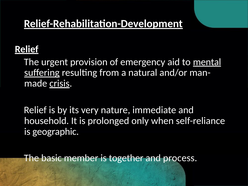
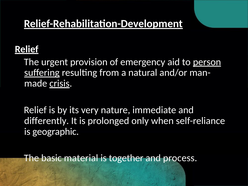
mental: mental -> person (207, 62)
household: household -> differently (47, 121)
member: member -> material (81, 158)
